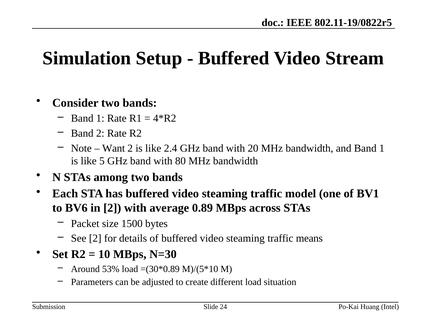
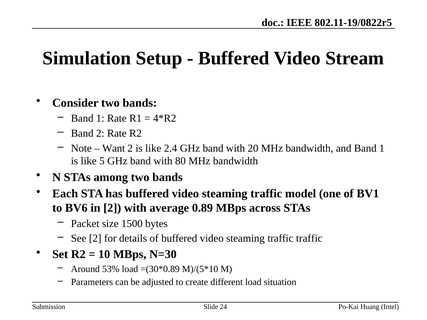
traffic means: means -> traffic (309, 239)
